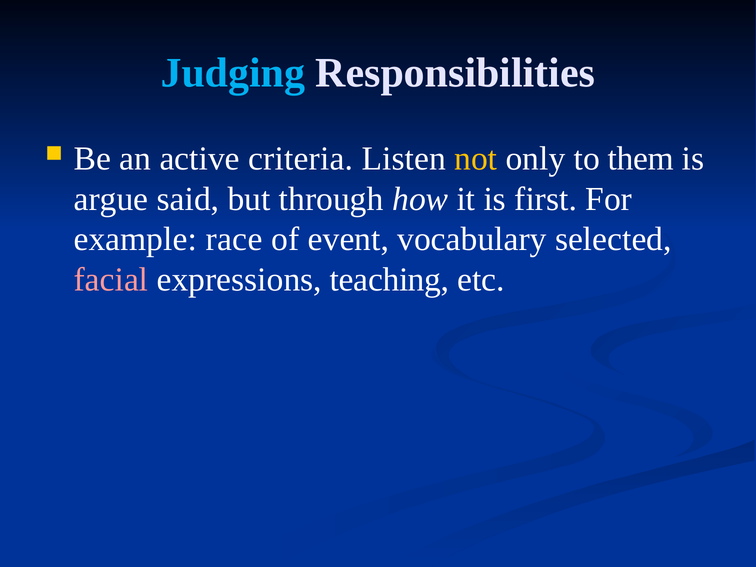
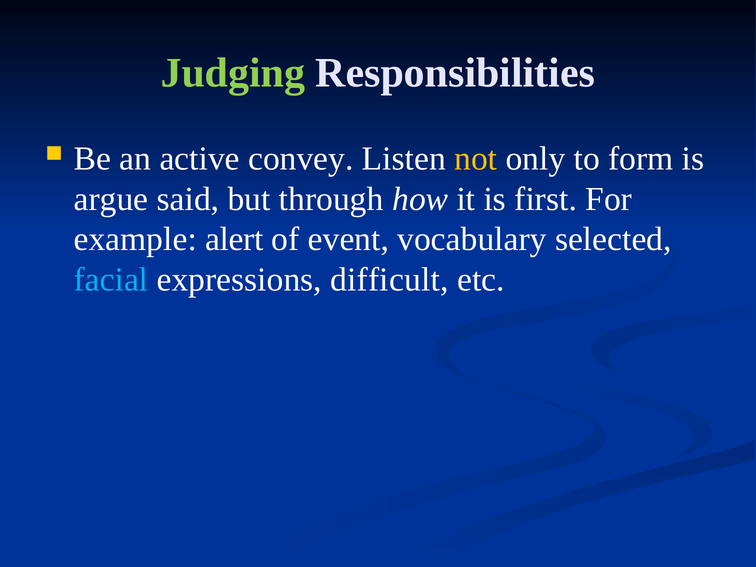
Judging colour: light blue -> light green (233, 73)
criteria: criteria -> convey (301, 159)
them: them -> form (641, 159)
race: race -> alert (234, 239)
facial colour: pink -> light blue (111, 280)
teaching: teaching -> difficult (389, 280)
